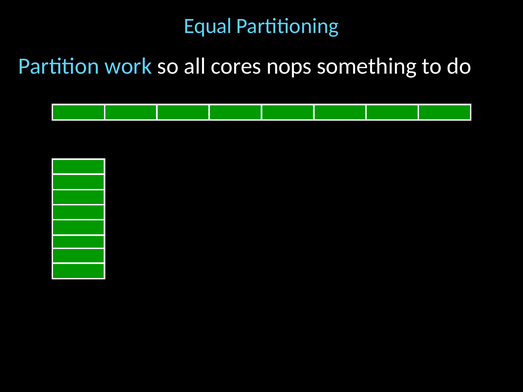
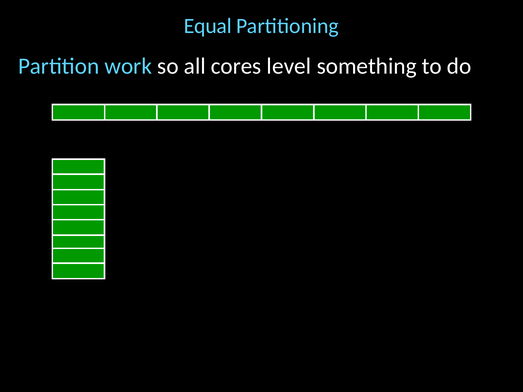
nops: nops -> level (289, 66)
